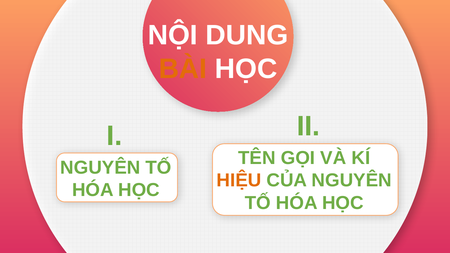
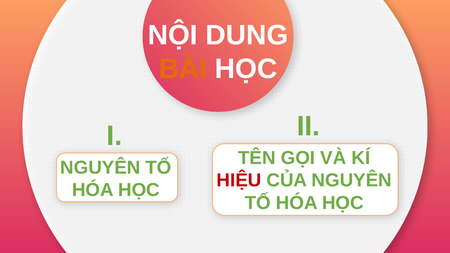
HIỆU colour: orange -> red (239, 181)
